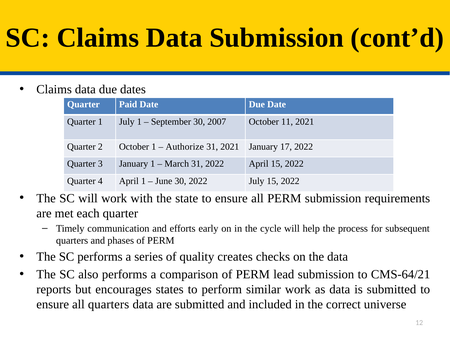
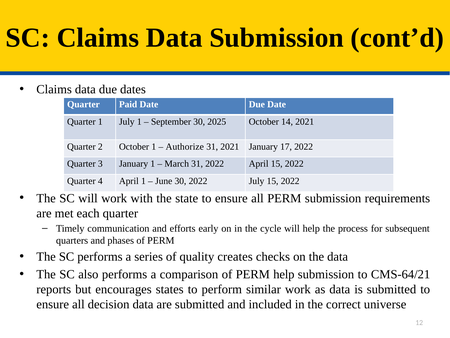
2007: 2007 -> 2025 (217, 122)
11: 11 -> 14 (287, 122)
PERM lead: lead -> help (284, 274)
all quarters: quarters -> decision (109, 304)
